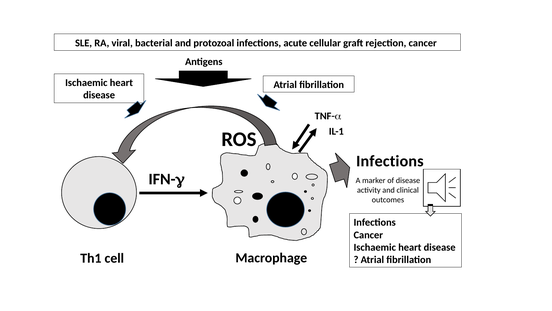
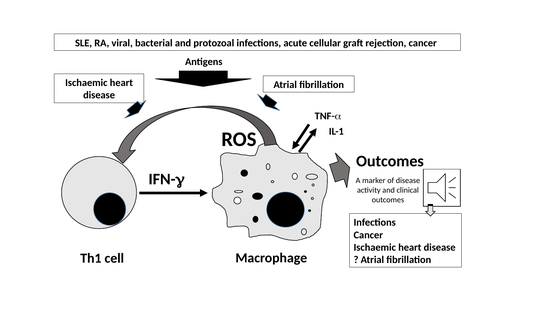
Infections: Infections -> Outcomes (390, 161)
